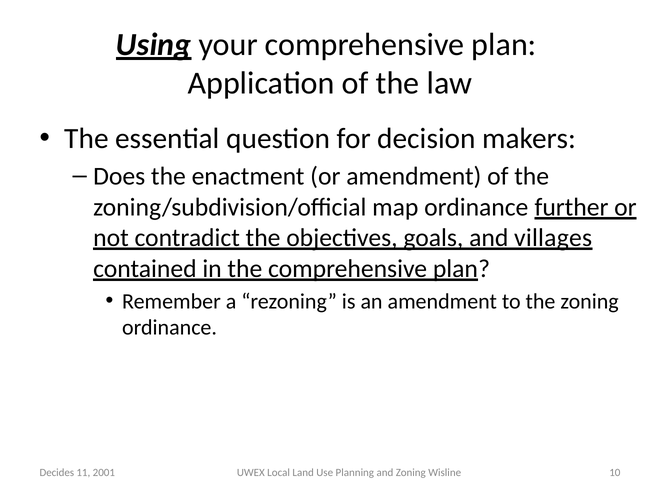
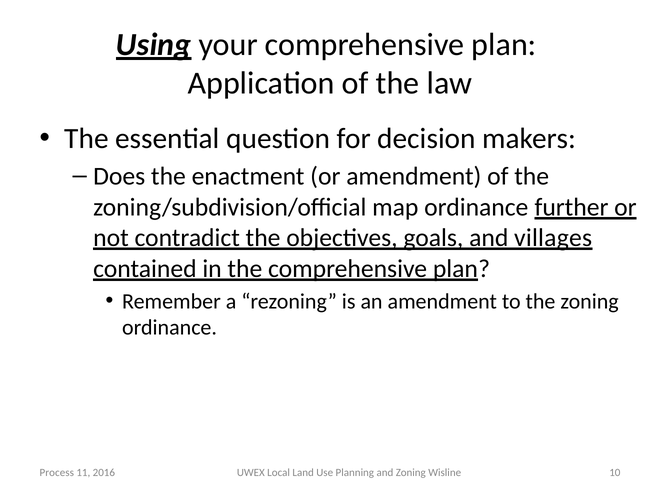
Decides: Decides -> Process (57, 473)
2001: 2001 -> 2016 (104, 473)
